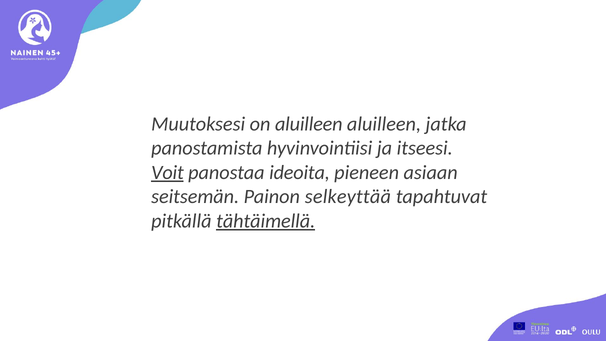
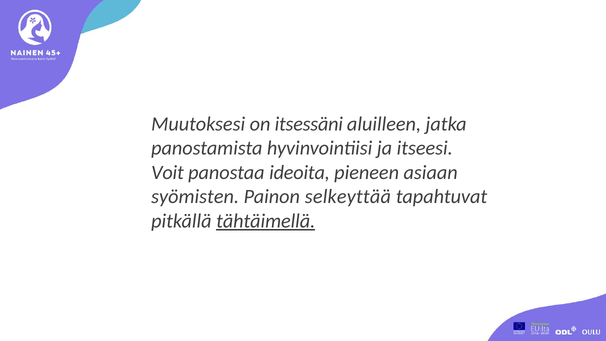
on aluilleen: aluilleen -> itsessäni (309, 124)
Voit underline: present -> none (167, 172)
seitsemän: seitsemän -> syömisten (195, 197)
